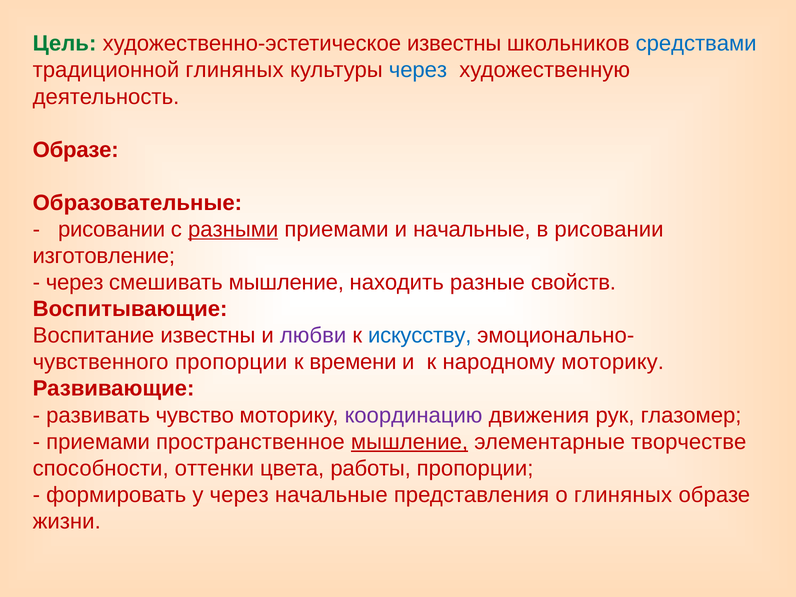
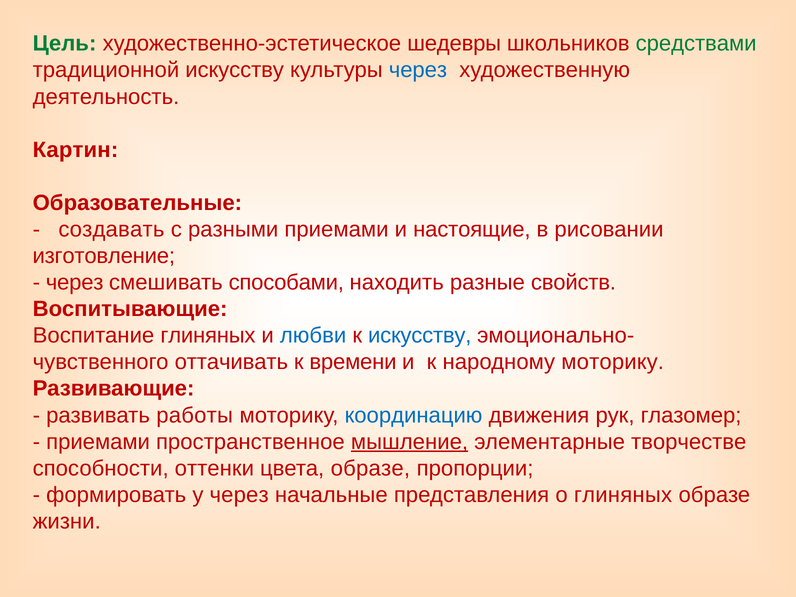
художественно-эстетическое известны: известны -> шедевры (454, 44)
средствами colour: blue -> green (696, 44)
традиционной глиняных: глиняных -> искусству (235, 70)
Образе: Образе -> Картин (76, 150)
рисовании: рисовании -> создавать (111, 229)
разными underline: present -> none (233, 229)
и начальные: начальные -> настоящие (472, 229)
смешивать мышление: мышление -> способами (286, 283)
Воспитание известны: известны -> глиняных (208, 336)
любви colour: purple -> blue (313, 336)
пропорции: пропорции -> оттачивать (231, 362)
чувство: чувство -> работы (195, 415)
координацию colour: purple -> blue (414, 415)
цвета работы: работы -> образе (370, 468)
